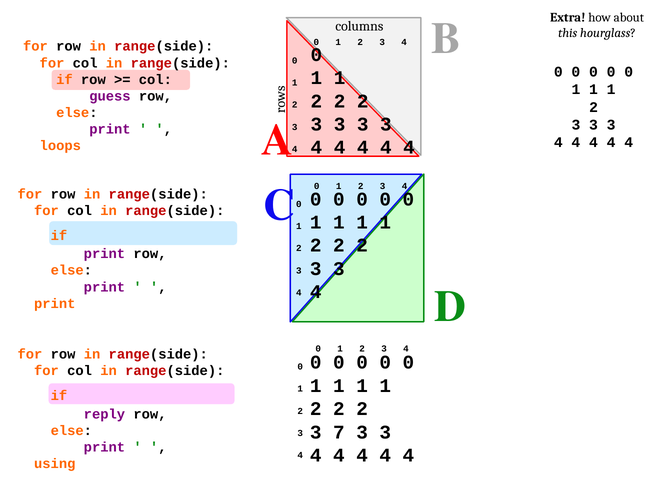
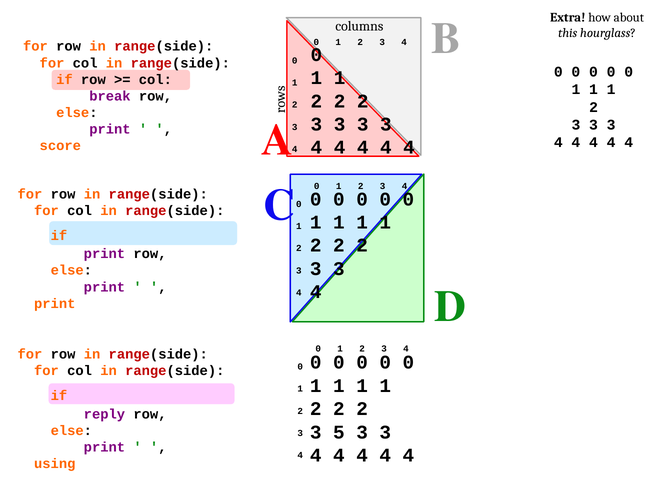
guess: guess -> break (110, 96)
loops: loops -> score (60, 146)
7: 7 -> 5 (339, 432)
